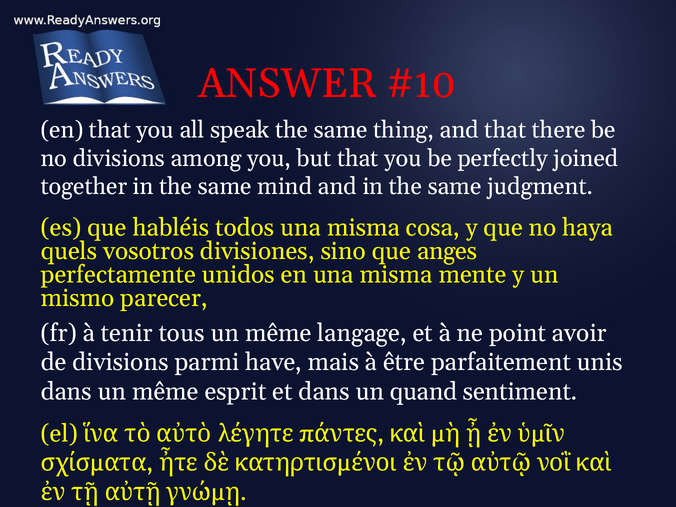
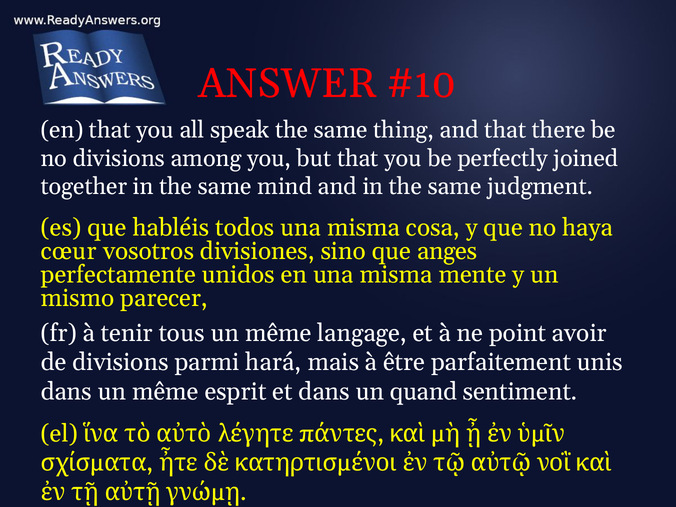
quels: quels -> cœur (69, 251)
have: have -> hará (273, 362)
